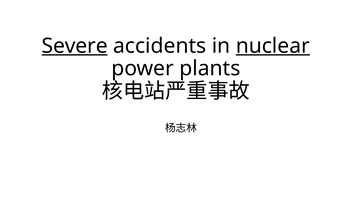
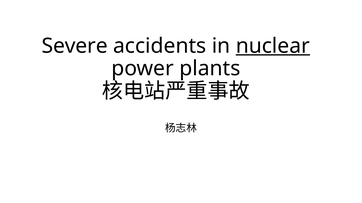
Severe underline: present -> none (75, 46)
